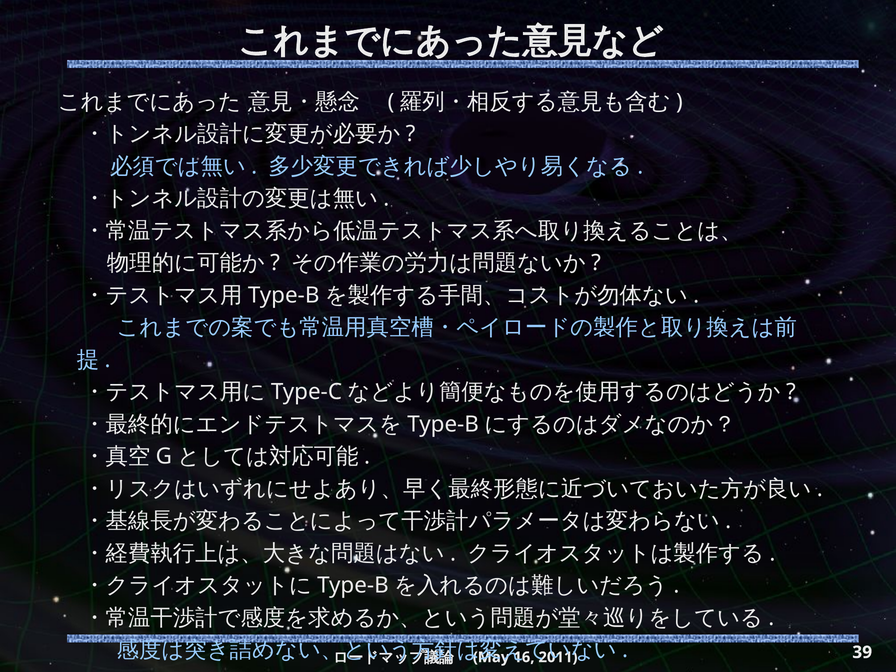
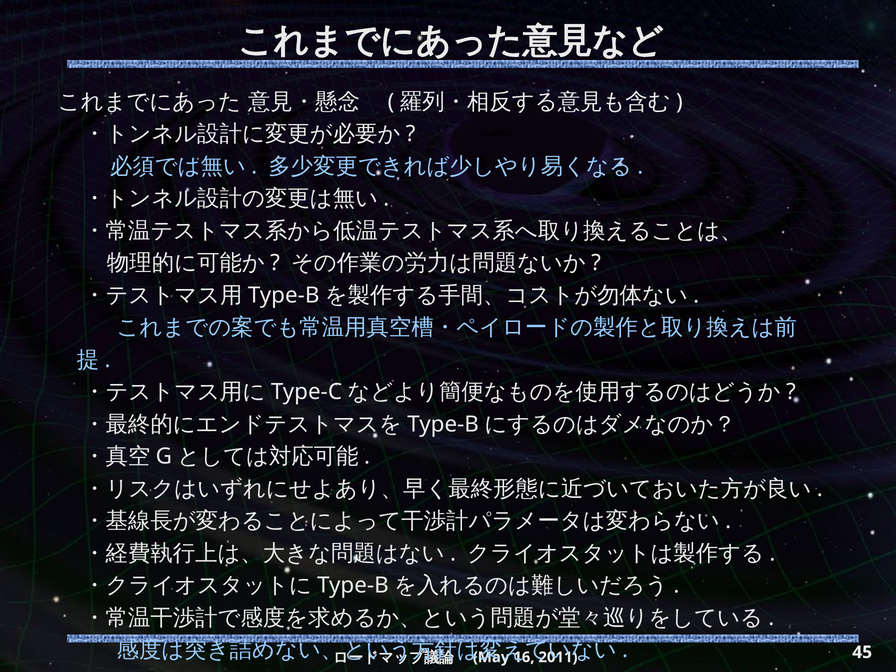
39: 39 -> 45 (862, 652)
